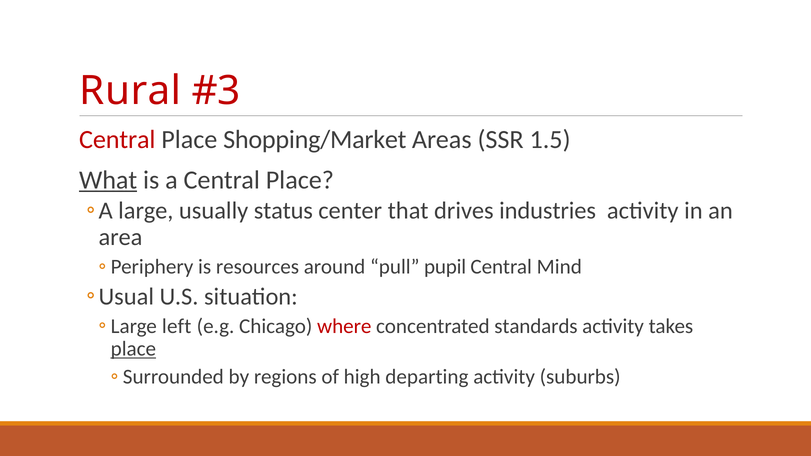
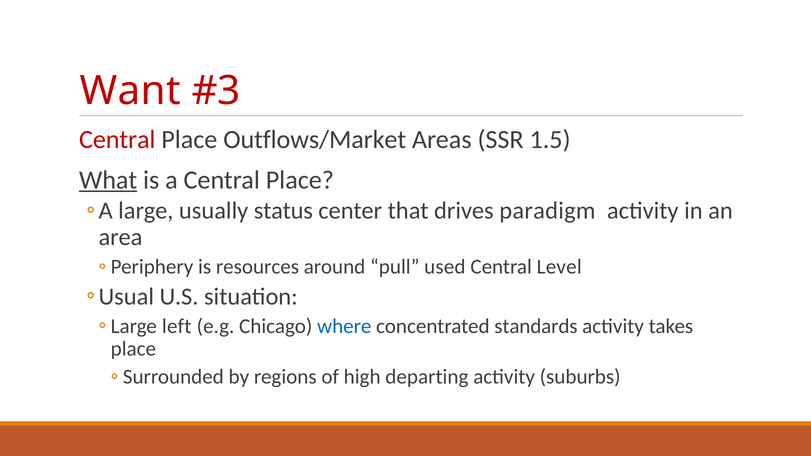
Rural: Rural -> Want (130, 91)
Shopping/Market: Shopping/Market -> Outflows/Market (315, 140)
industries: industries -> paradigm (547, 211)
pupil: pupil -> used (445, 267)
Mind: Mind -> Level (559, 267)
where colour: red -> blue (344, 326)
place underline: present -> none (133, 349)
